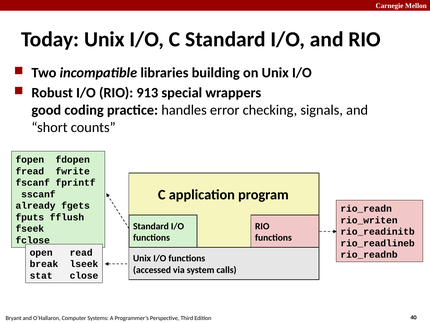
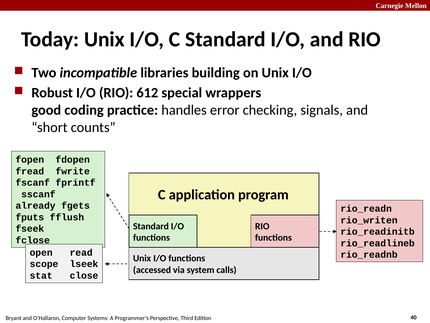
913: 913 -> 612 (147, 93)
break: break -> scope (44, 264)
